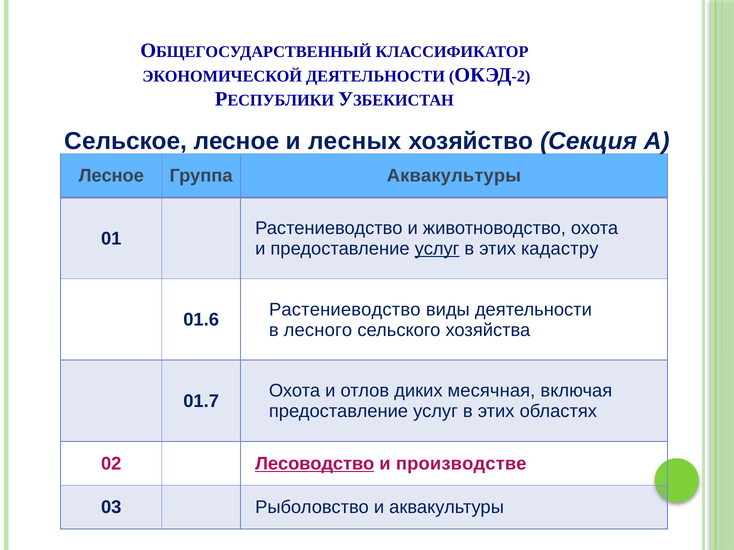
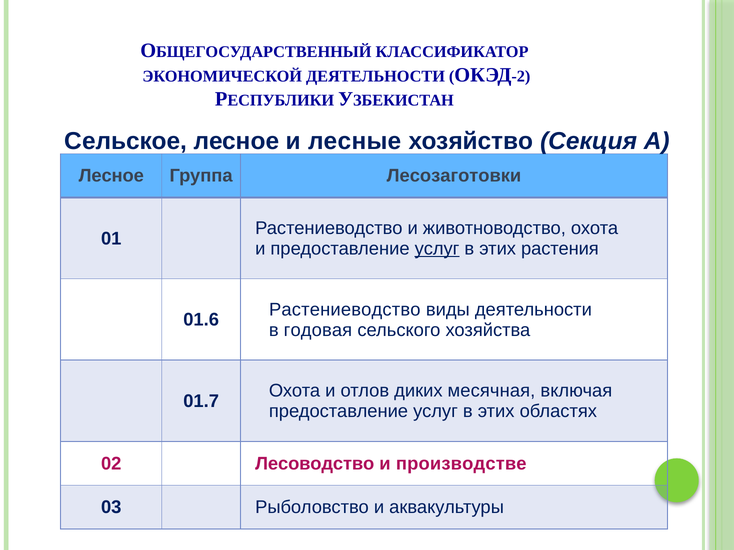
лесных: лесных -> лесные (355, 141)
Группа Аквакультуры: Аквакультуры -> Лесозаготовки (454, 176)
кадастру: кадастру -> растения (560, 249)
лесного: лесного -> годовая (318, 330)
Лесоводство underline: present -> none (315, 464)
